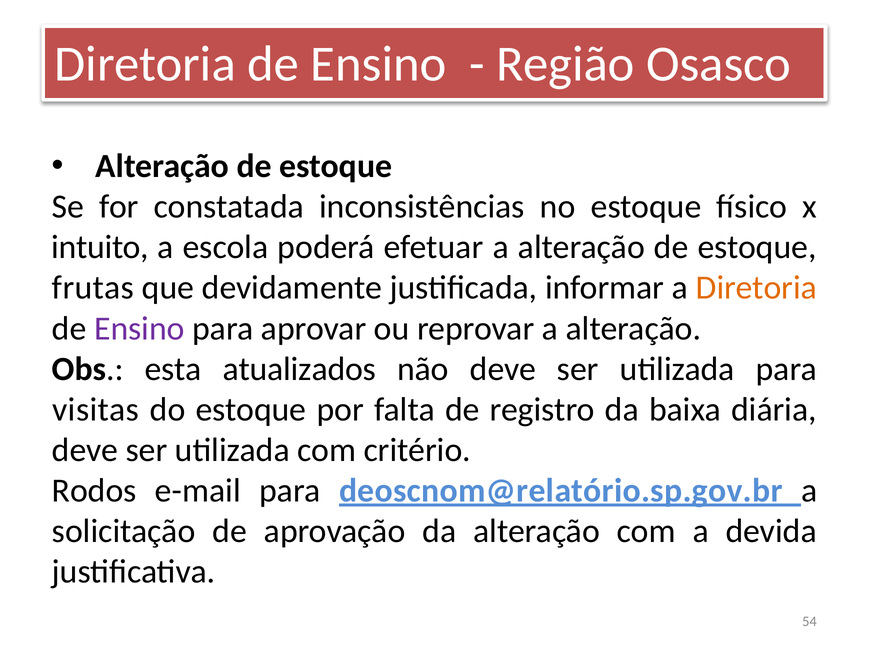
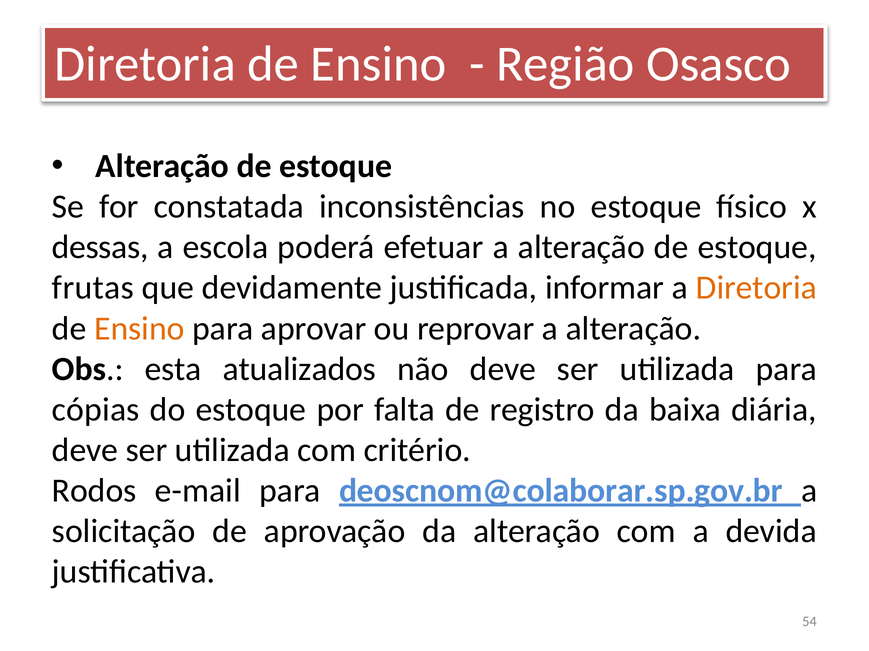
intuito: intuito -> dessas (100, 248)
Ensino colour: purple -> orange (139, 329)
visitas: visitas -> cópias (96, 410)
deoscnom@relatório.sp.gov.br: deoscnom@relatório.sp.gov.br -> deoscnom@colaborar.sp.gov.br (561, 491)
